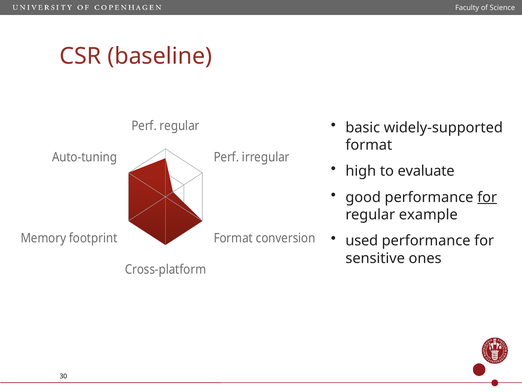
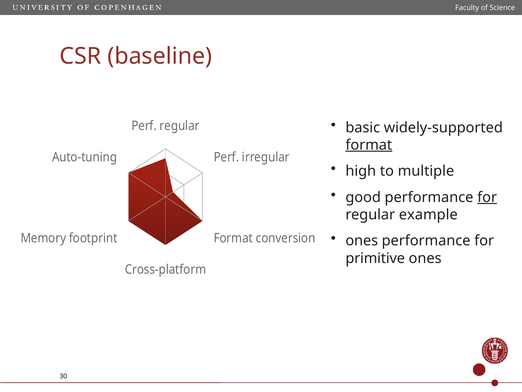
format underline: none -> present (369, 145)
evaluate: evaluate -> multiple (426, 171)
used: used -> ones (362, 240)
sensitive: sensitive -> primitive (375, 258)
